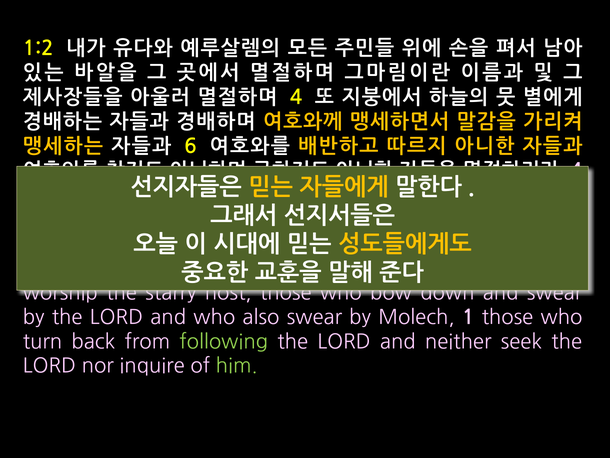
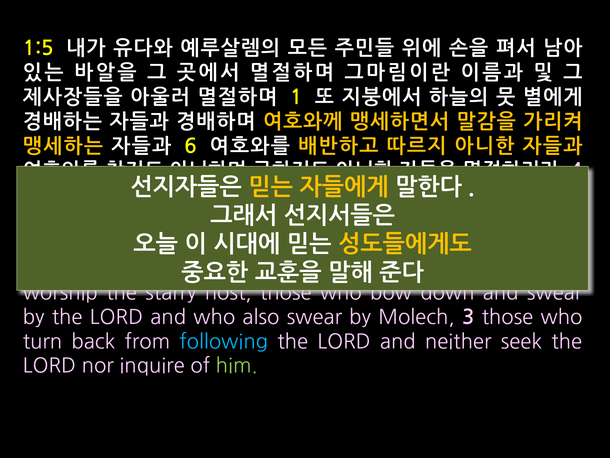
1:2: 1:2 -> 1:5 (38, 49)
4: 4 -> 1 (296, 97)
1: 1 -> 3 (468, 317)
following colour: light green -> light blue (224, 341)
